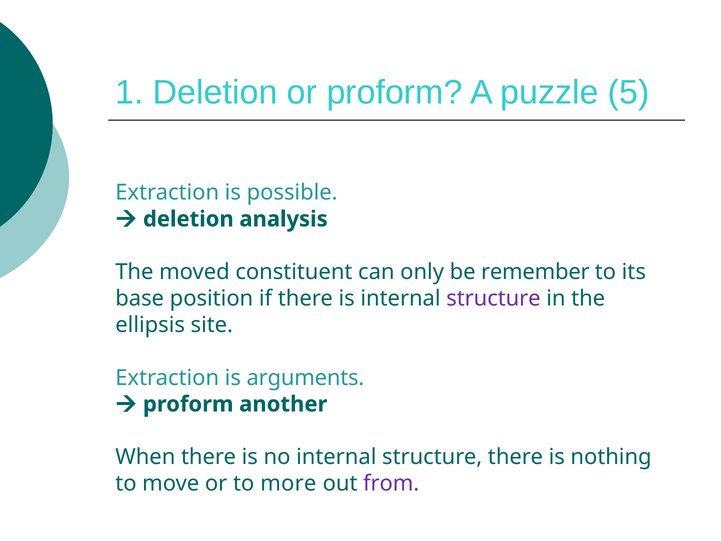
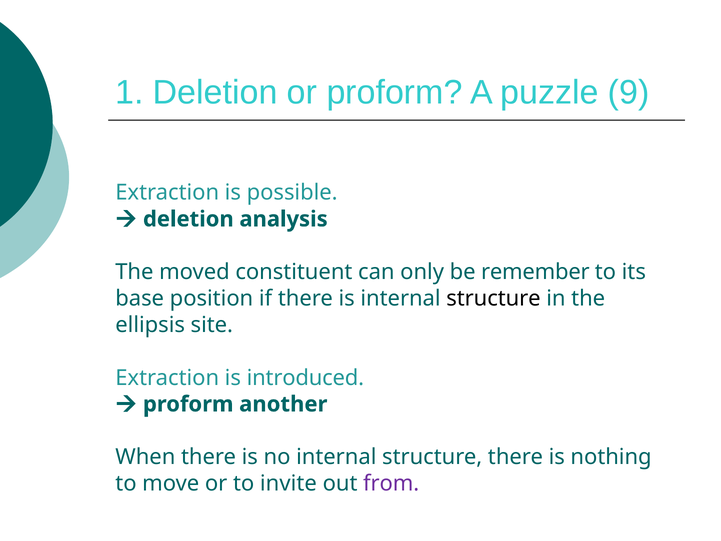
5: 5 -> 9 (629, 92)
structure colour: purple -> black (493, 298)
arguments: arguments -> introduced (305, 378)
more: more -> invite (288, 483)
